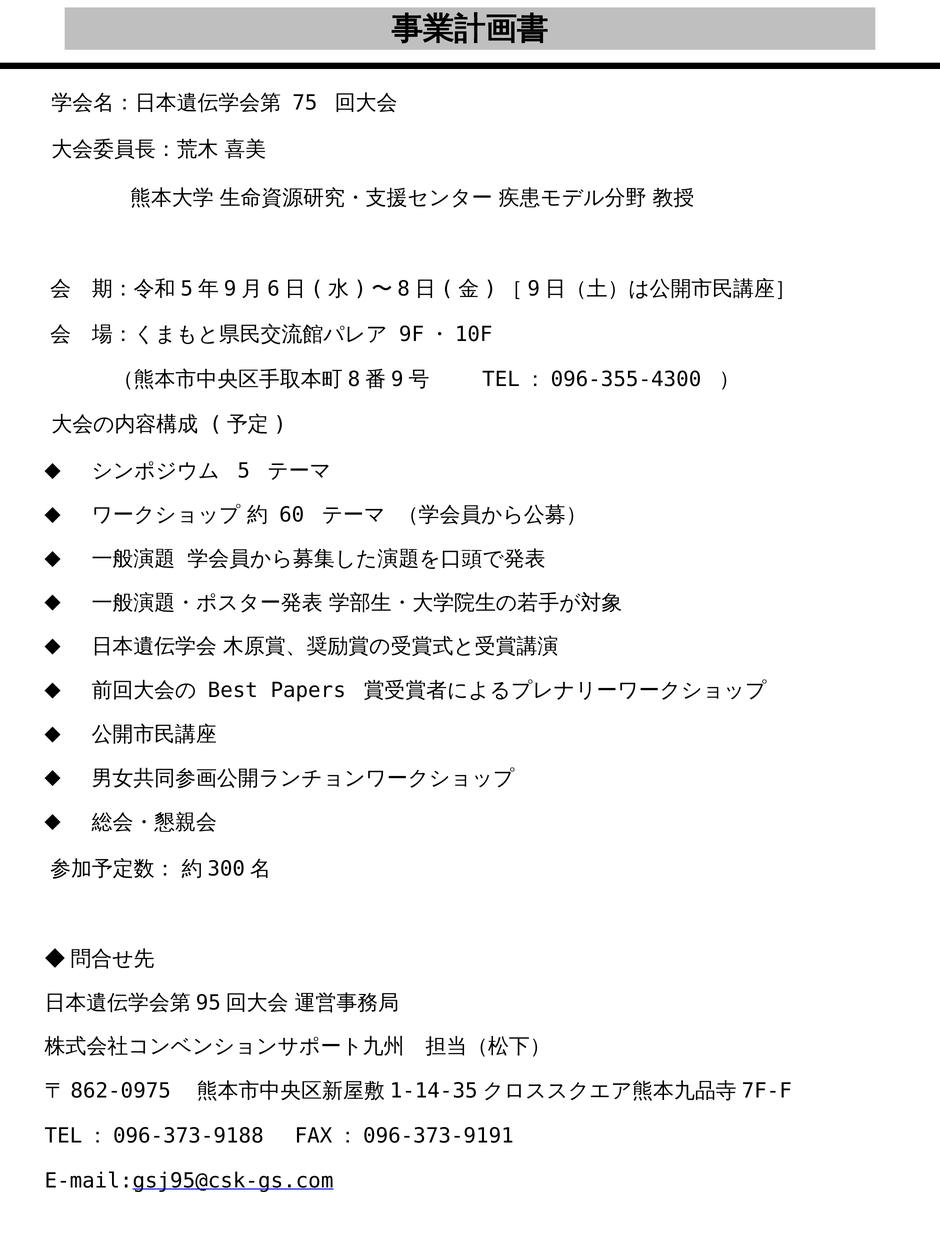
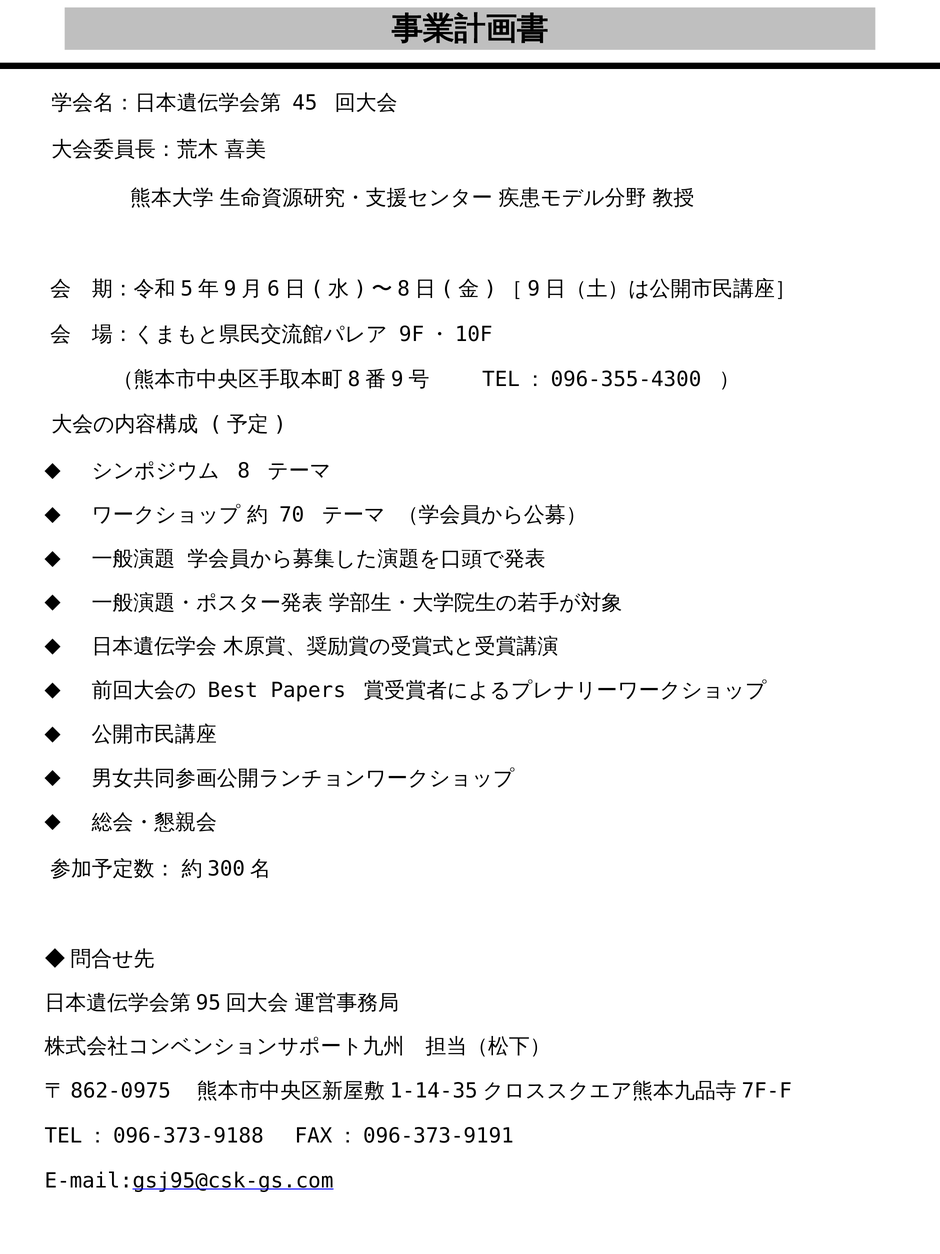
75: 75 -> 45 (305, 103)
5: 5 -> 8 (244, 471)
60: 60 -> 70 (292, 515)
